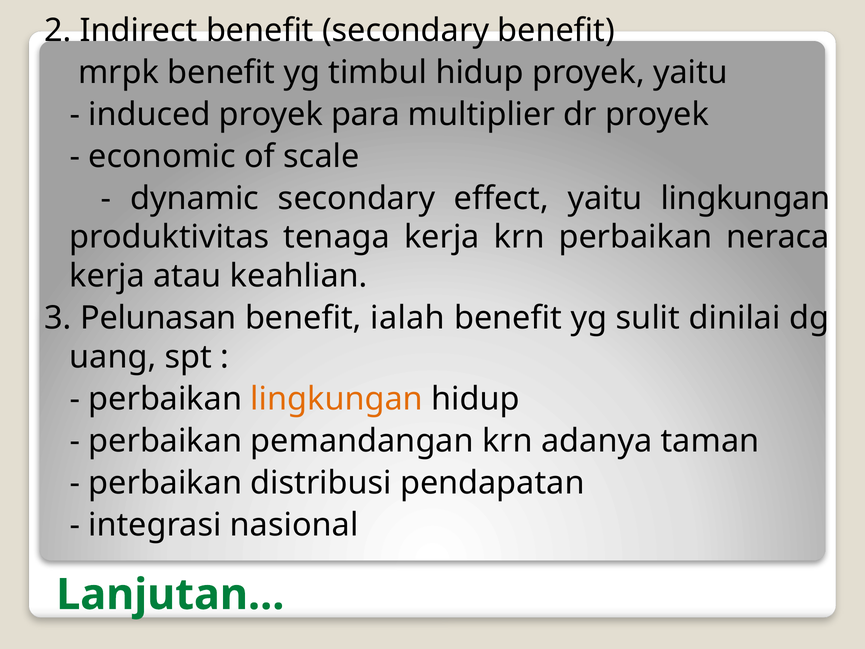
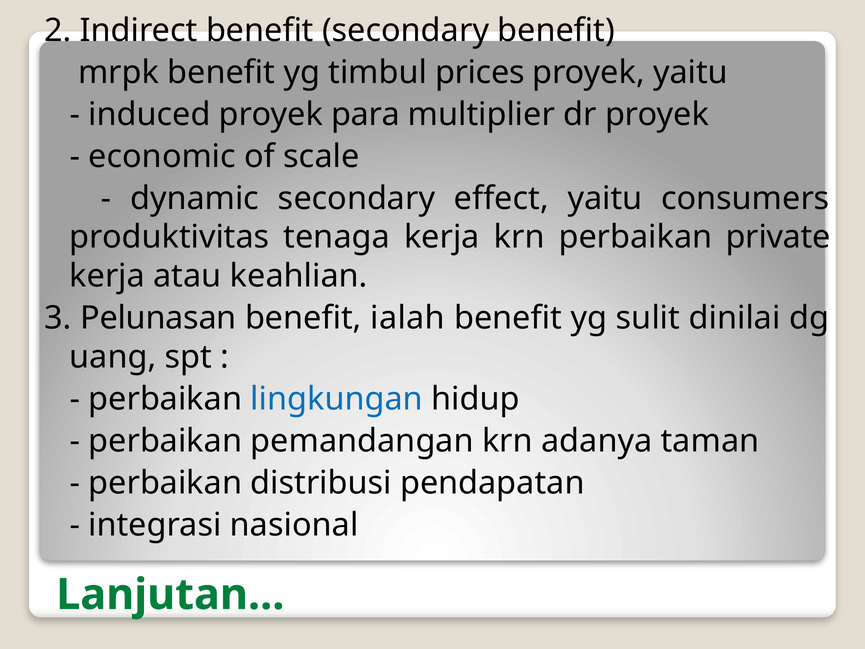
timbul hidup: hidup -> prices (480, 72)
yaitu lingkungan: lingkungan -> consumers (745, 198)
neraca: neraca -> private (778, 237)
lingkungan colour: orange -> blue (337, 399)
